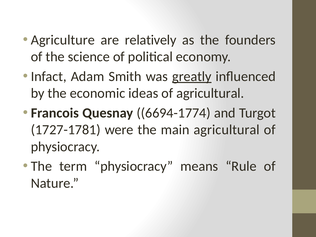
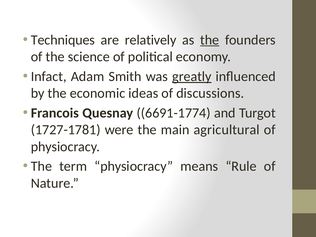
Agriculture: Agriculture -> Techniques (63, 40)
the underline: none -> present (210, 40)
of agricultural: agricultural -> discussions (210, 93)
6694-1774: 6694-1774 -> 6691-1774 (174, 113)
